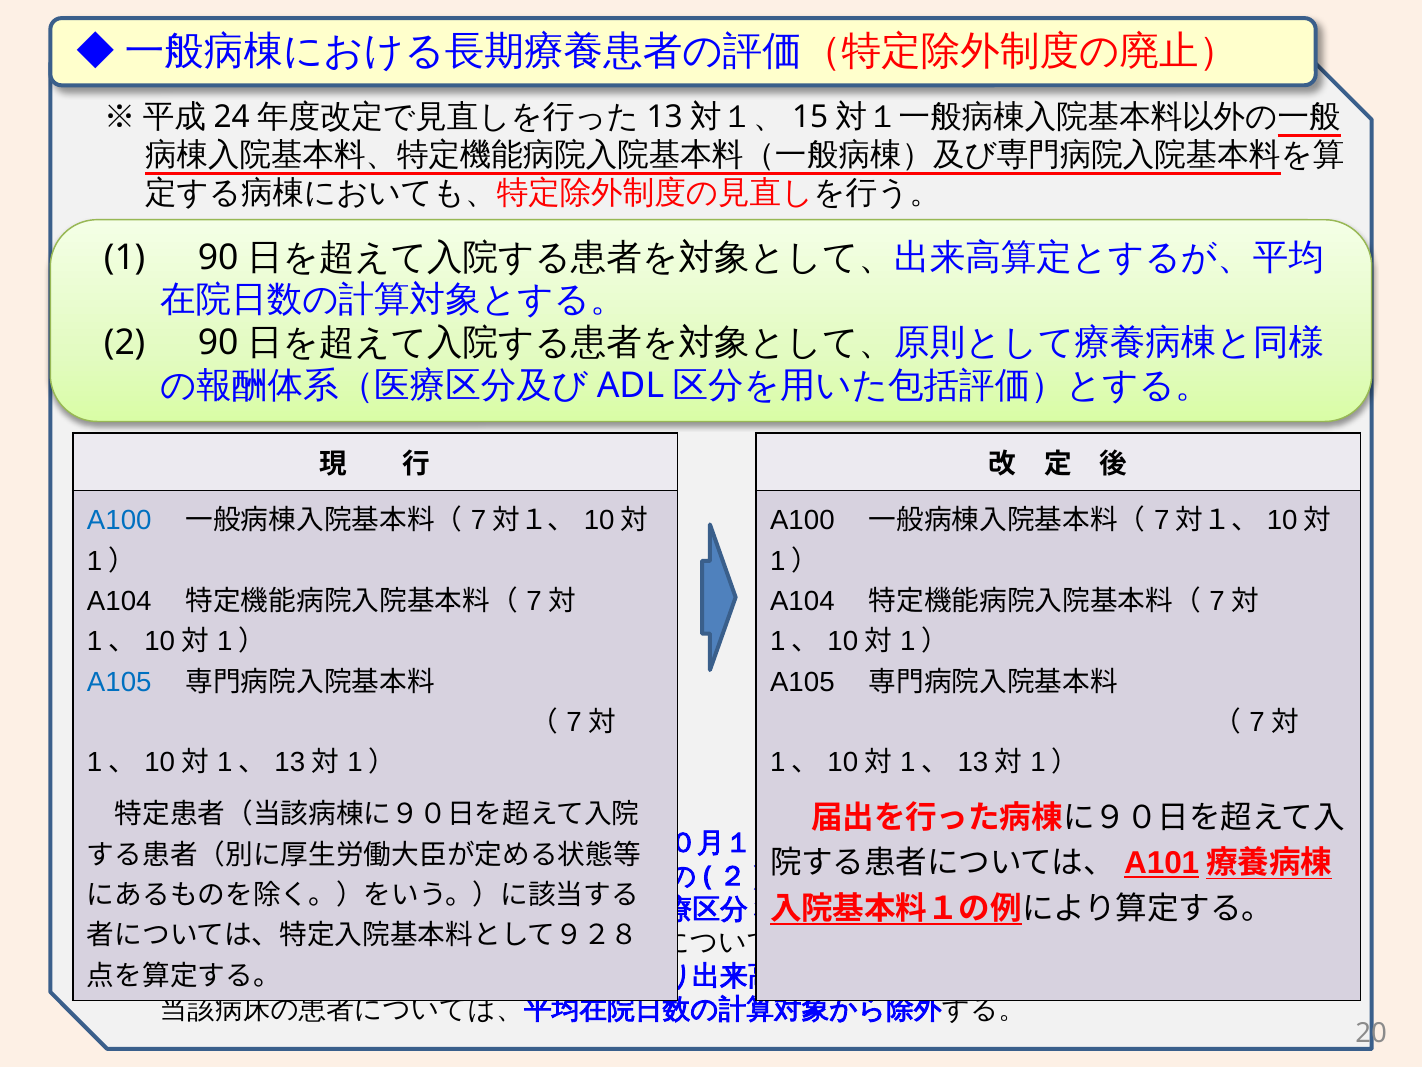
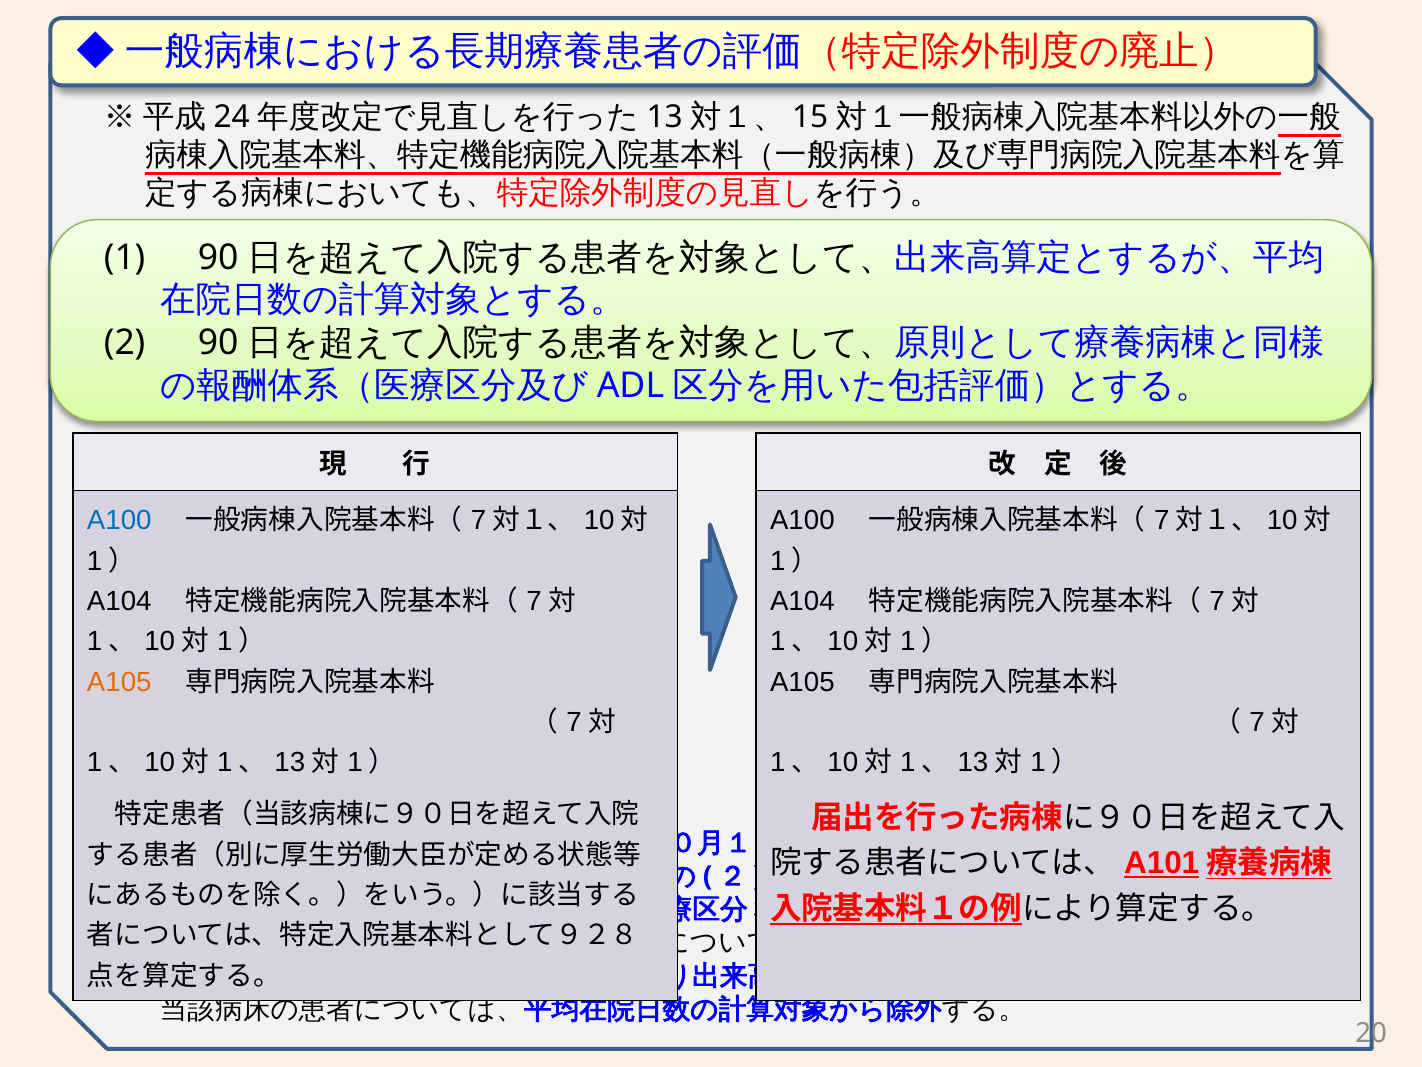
A105 colour: blue -> orange (119, 682)
